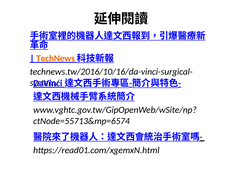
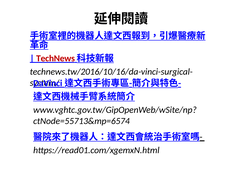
TechNews colour: orange -> red (56, 59)
